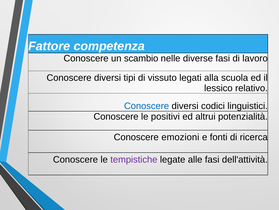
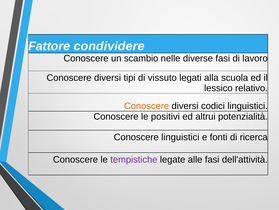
competenza: competenza -> condividere (109, 46)
Conoscere colour: blue -> orange (147, 106)
Conoscere emozioni: emozioni -> linguistici (180, 137)
